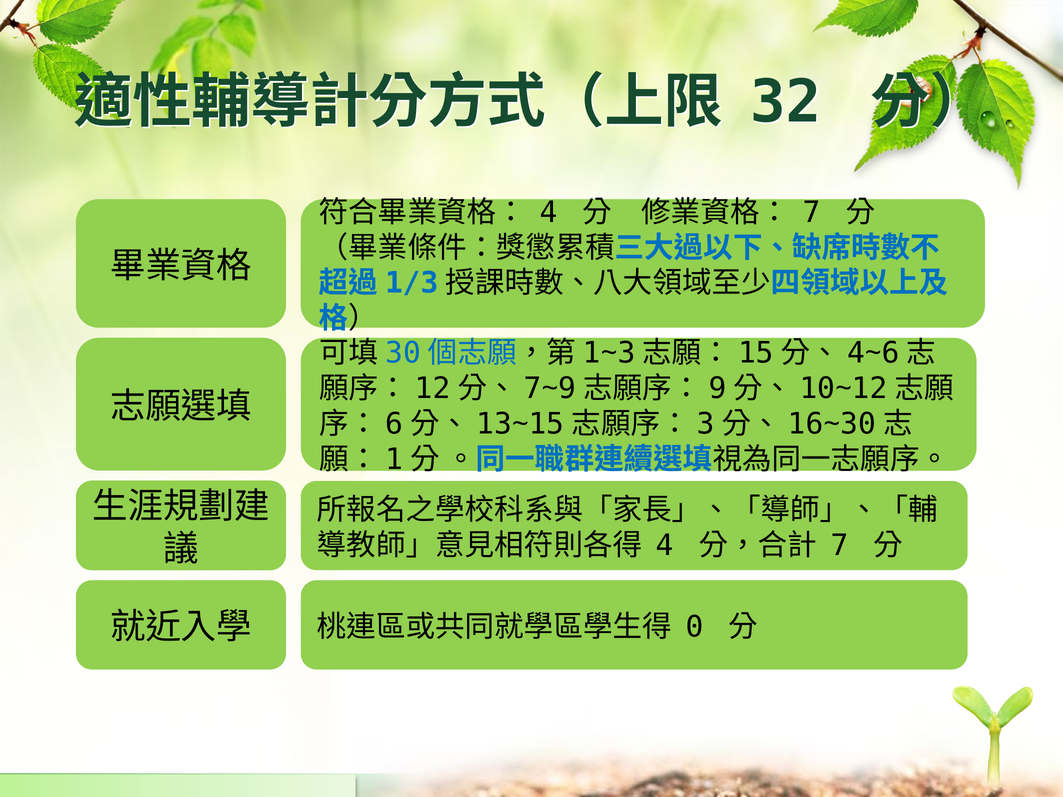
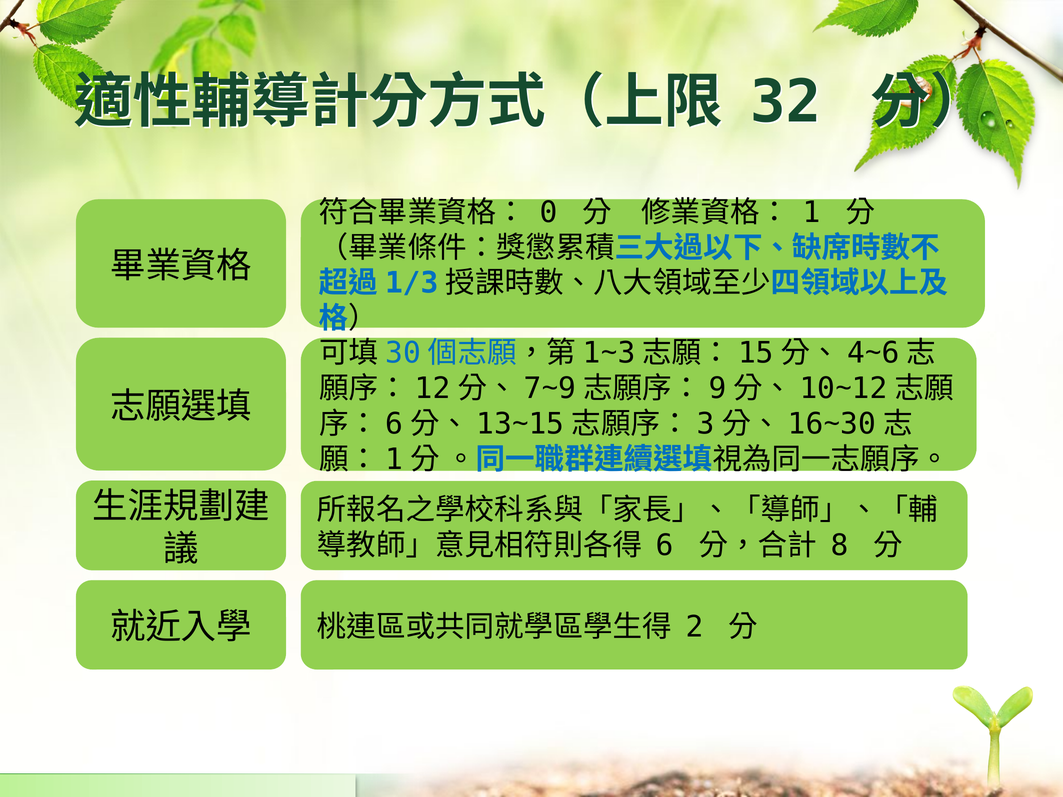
4: 4 -> 0 (548, 212)
7: 7 -> 1 (812, 212)
4: 4 -> 6 (665, 545)
7: 7 -> 8 (840, 545)
0: 0 -> 2 (694, 627)
